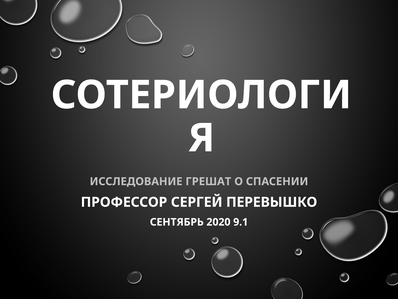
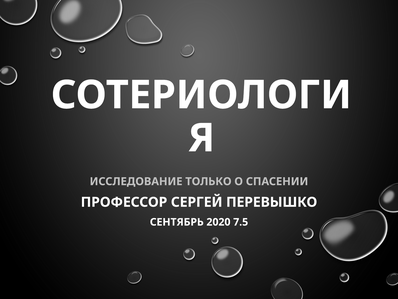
ГРЕШАТ: ГРЕШАТ -> ТОЛЬКО (208, 181)
9.1: 9.1 -> 7.5 (241, 222)
